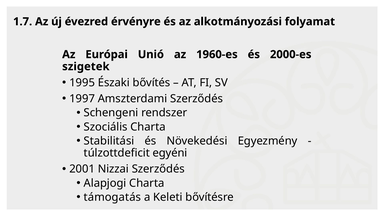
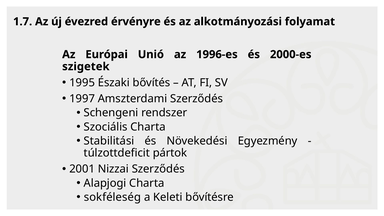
1960-es: 1960-es -> 1996-es (217, 54)
egyéni: egyéni -> pártok (170, 153)
támogatás: támogatás -> sokféleség (112, 197)
